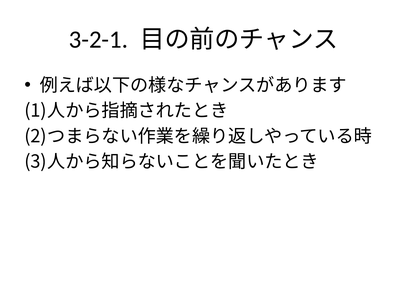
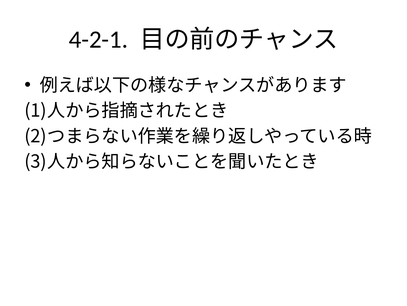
3-2-1: 3-2-1 -> 4-2-1 (98, 39)
